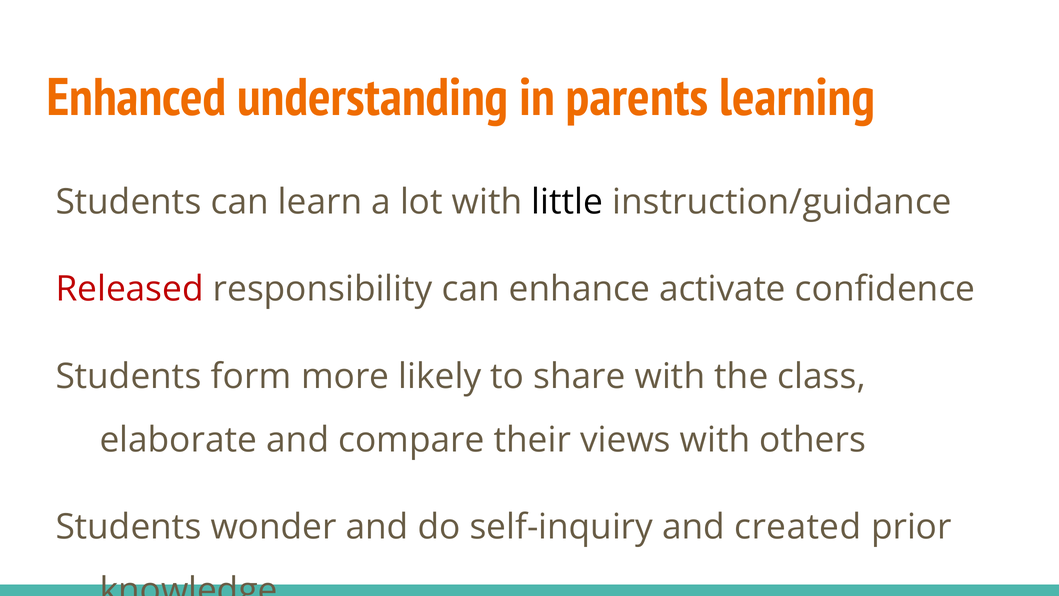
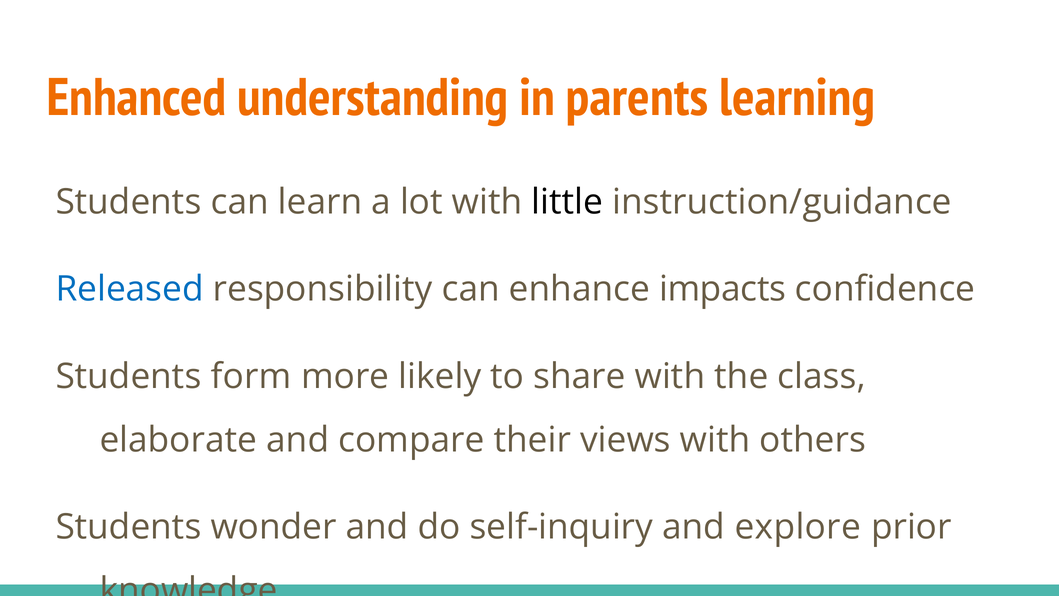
Released colour: red -> blue (130, 289)
activate: activate -> impacts (723, 289)
created: created -> explore (798, 527)
